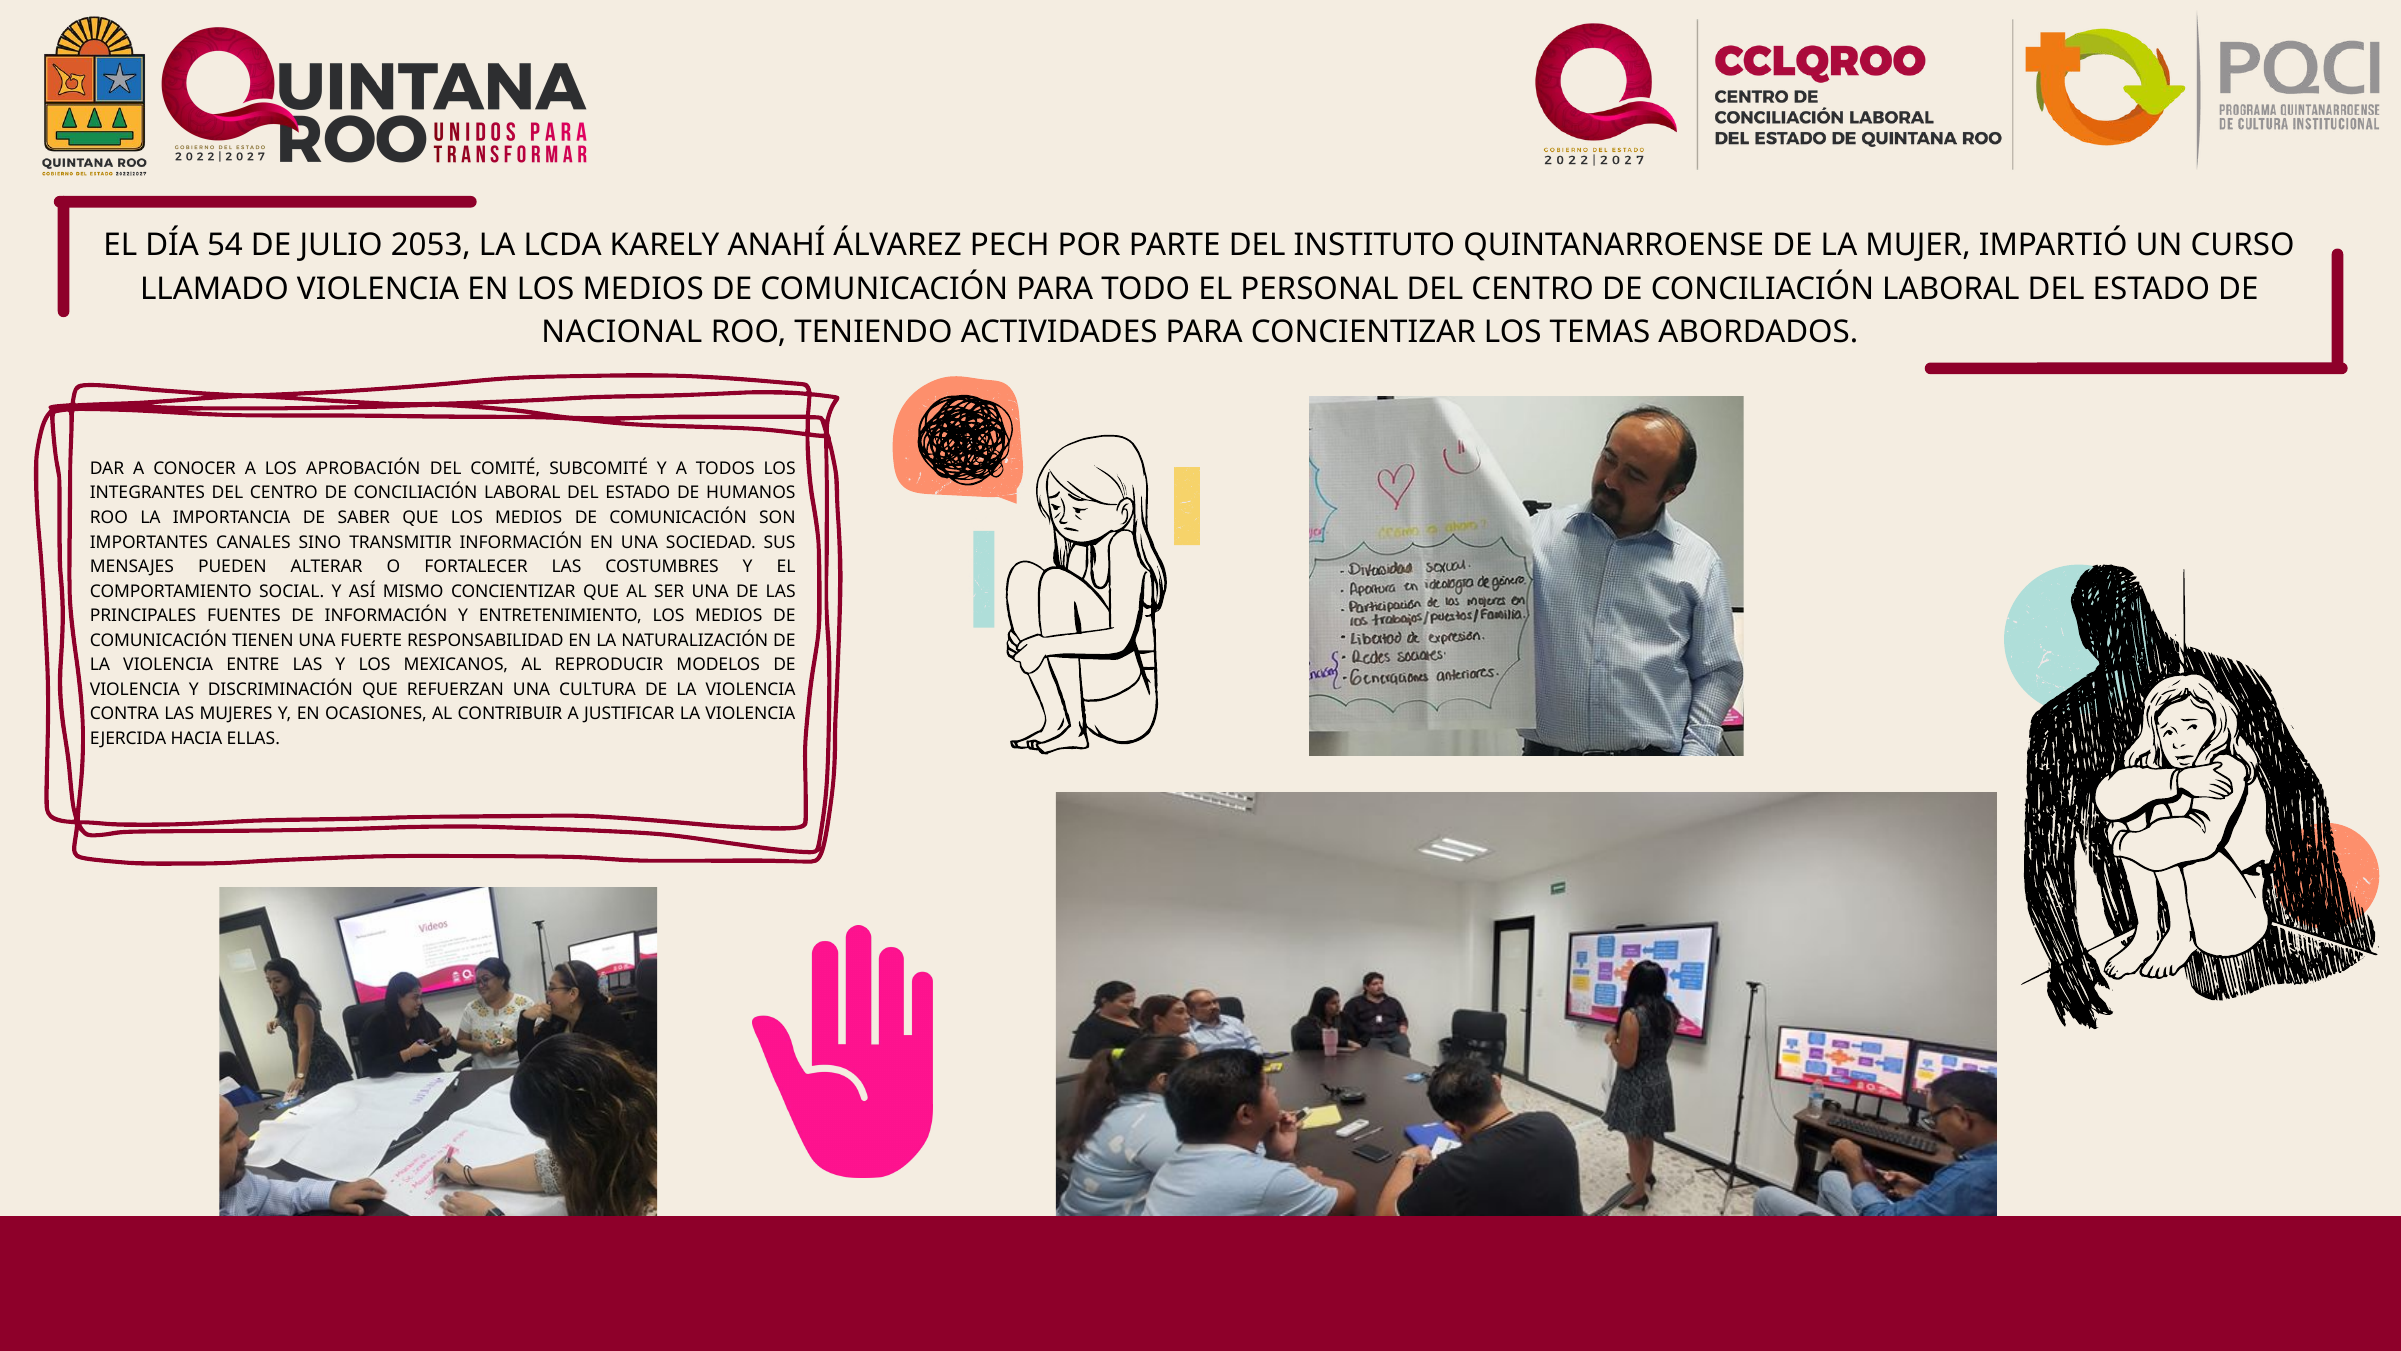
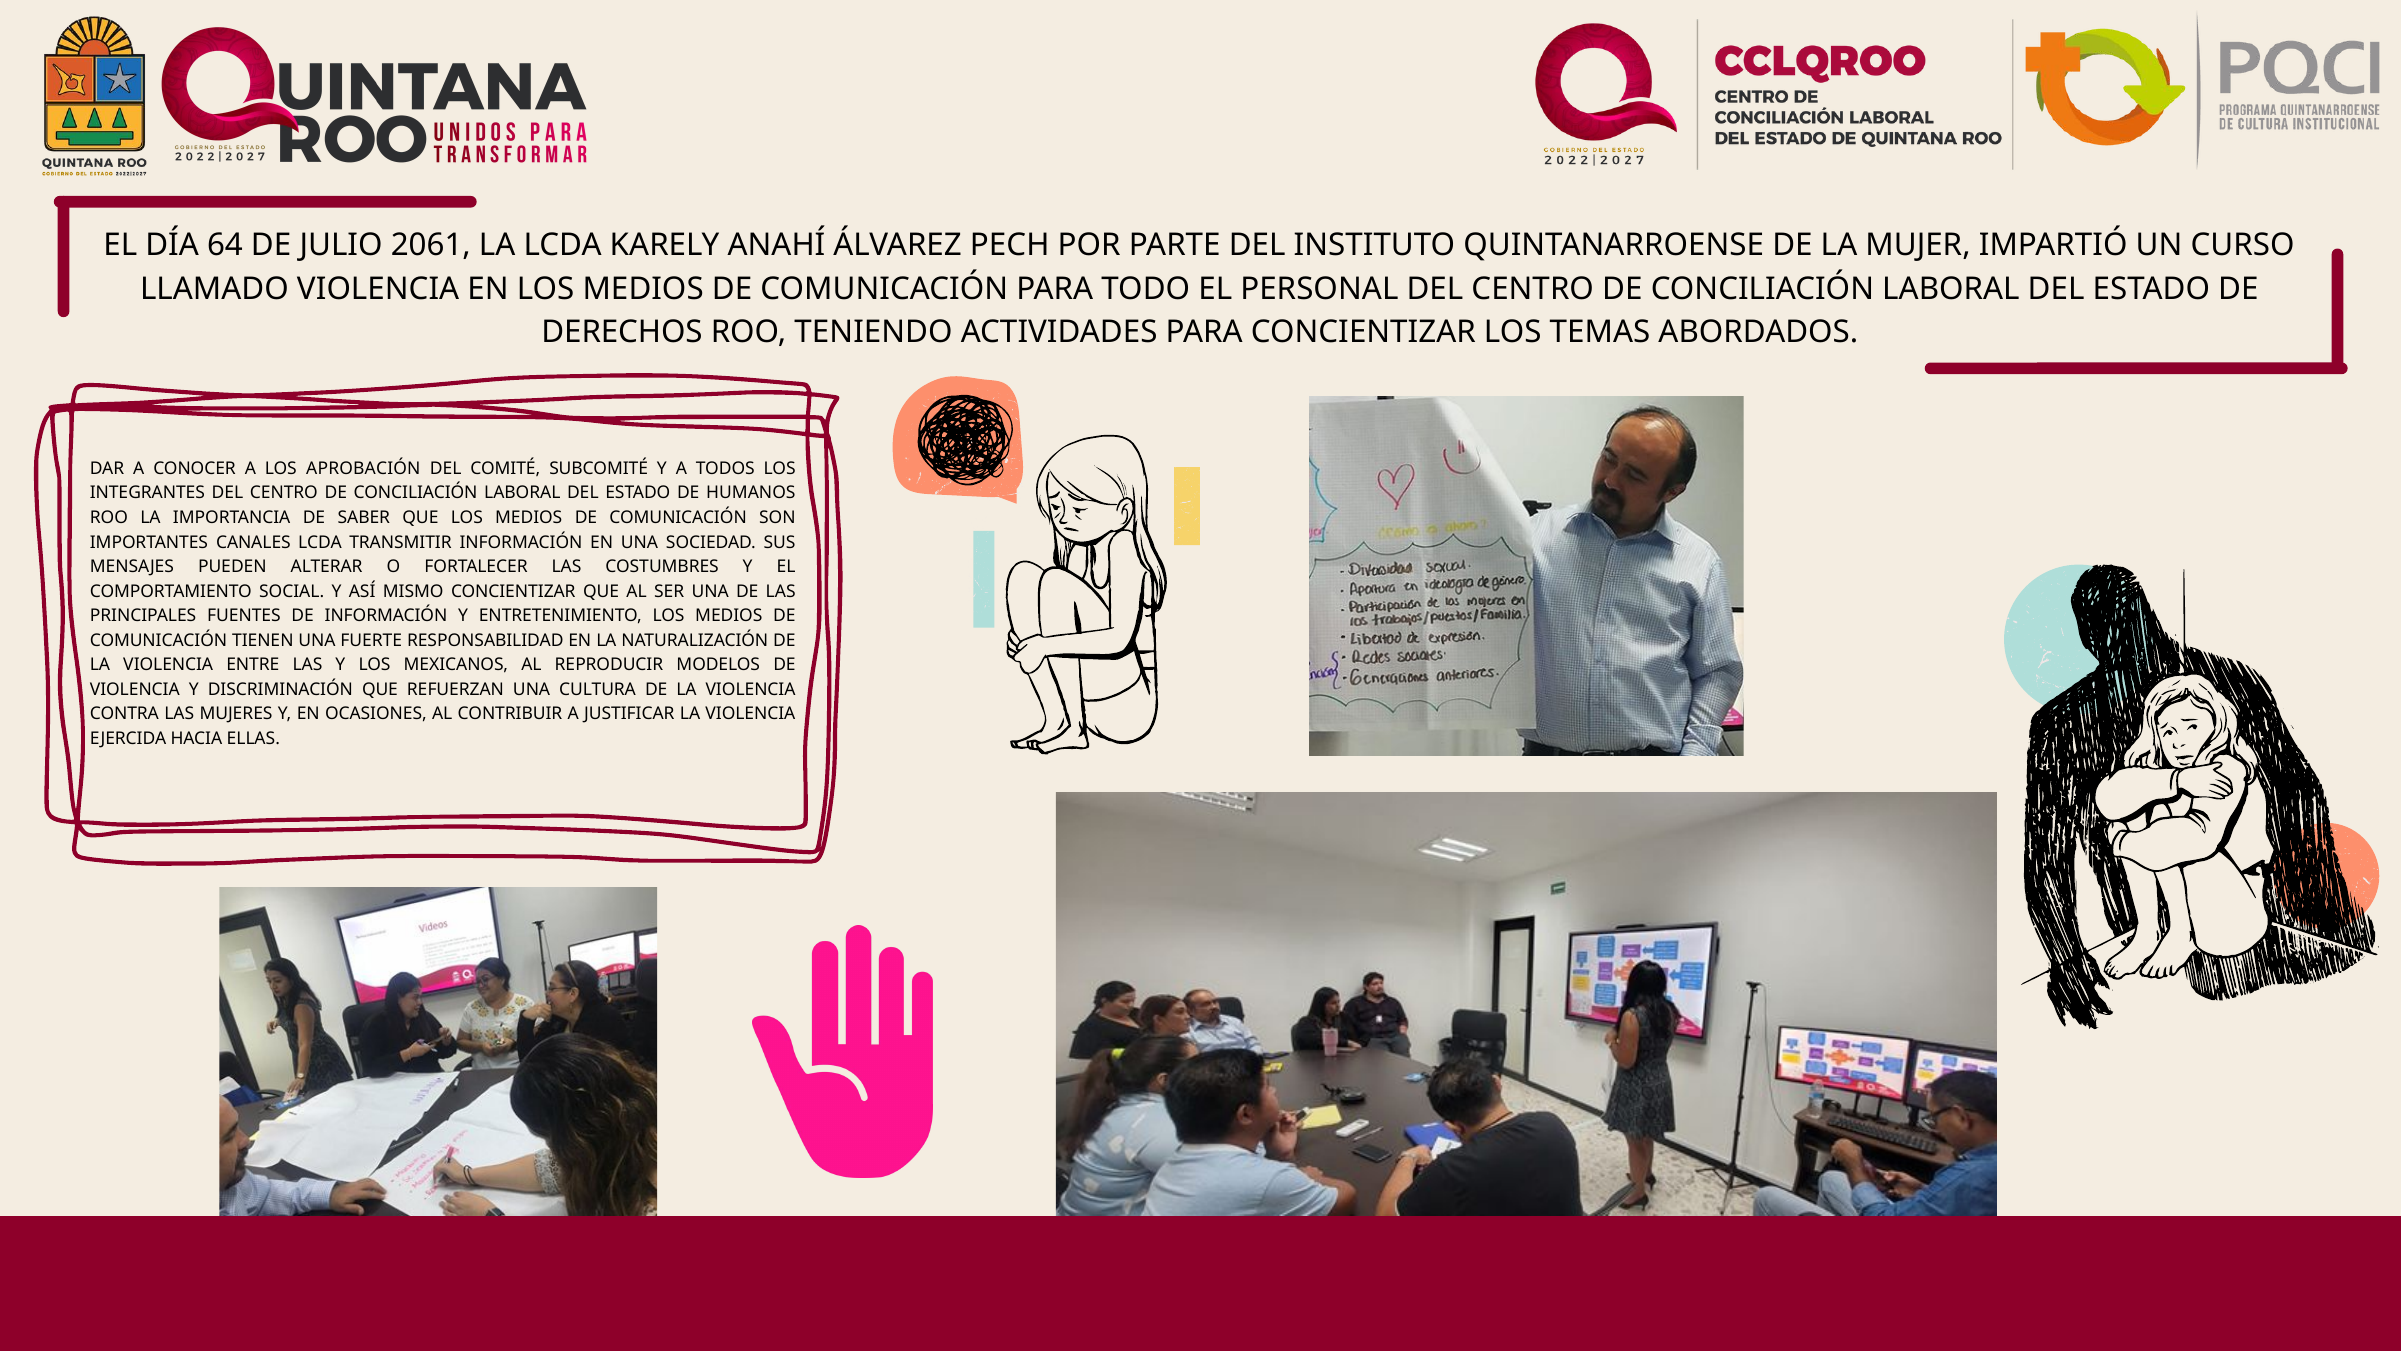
54: 54 -> 64 (225, 245)
2053: 2053 -> 2061 (431, 245)
NACIONAL: NACIONAL -> DERECHOS (622, 333)
CANALES SINO: SINO -> LCDA (320, 542)
